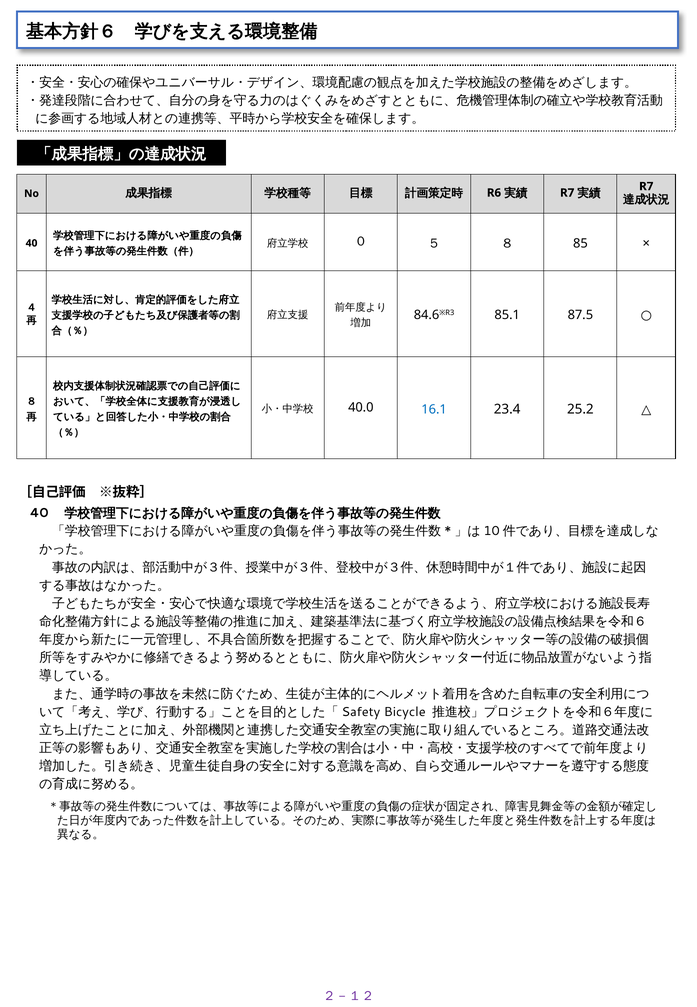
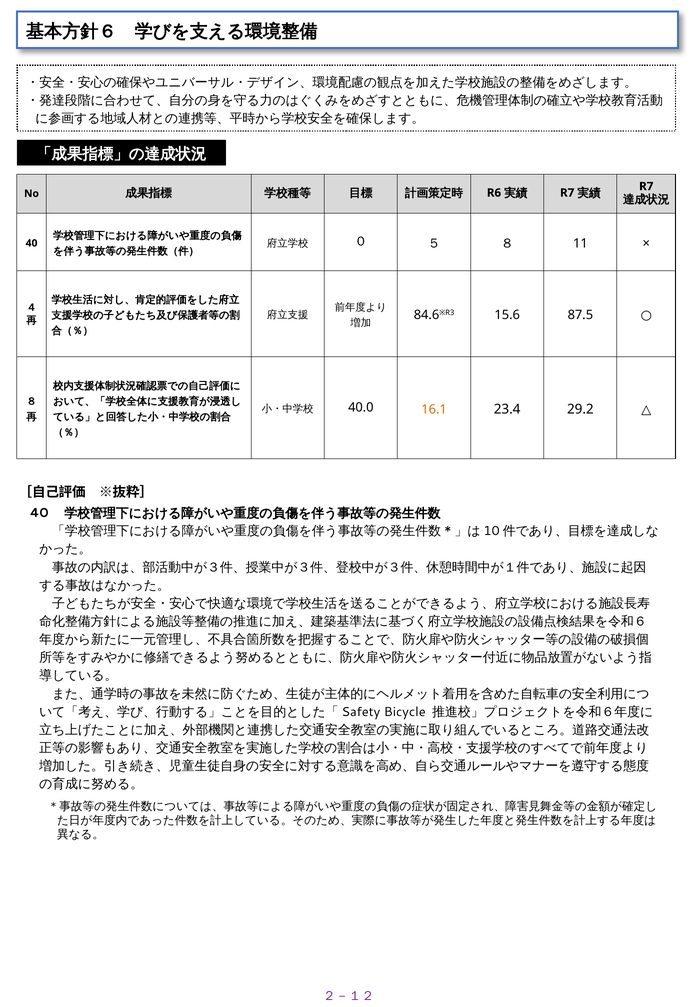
85: 85 -> 11 (580, 244)
85.1: 85.1 -> 15.6 (507, 315)
16.1 colour: blue -> orange (434, 409)
25.2: 25.2 -> 29.2 (580, 409)
